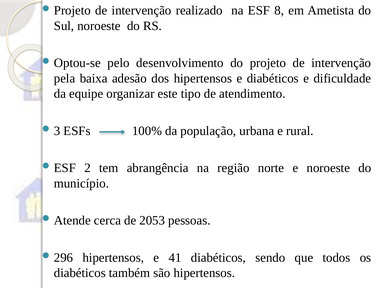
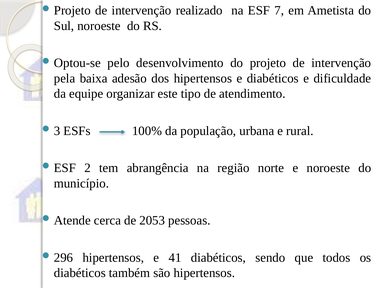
8: 8 -> 7 (279, 10)
